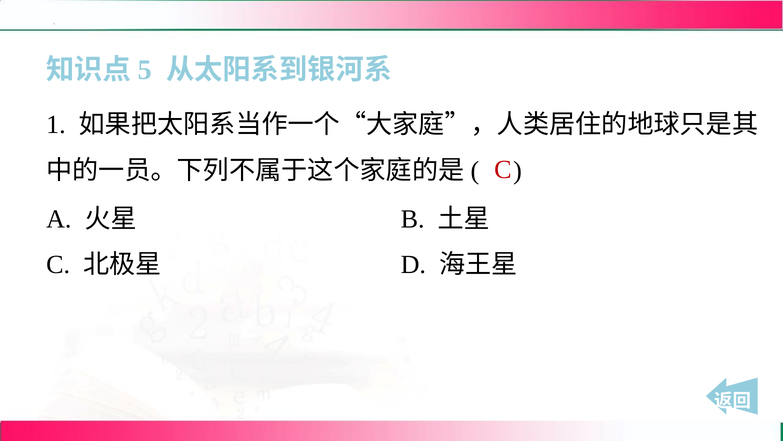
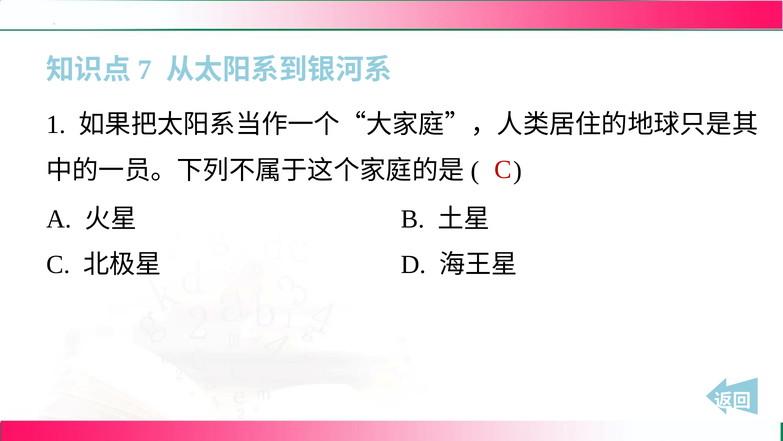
5: 5 -> 7 (145, 70)
